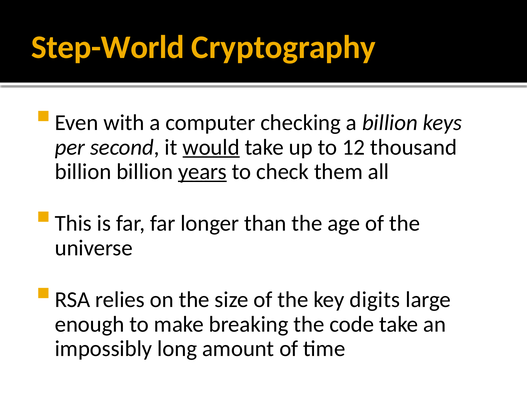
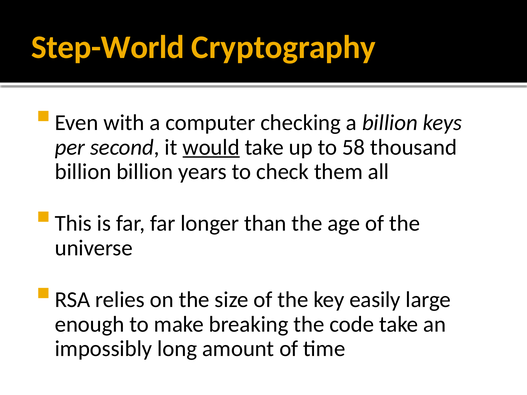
12: 12 -> 58 (354, 147)
years underline: present -> none (202, 172)
digits: digits -> easily (375, 300)
